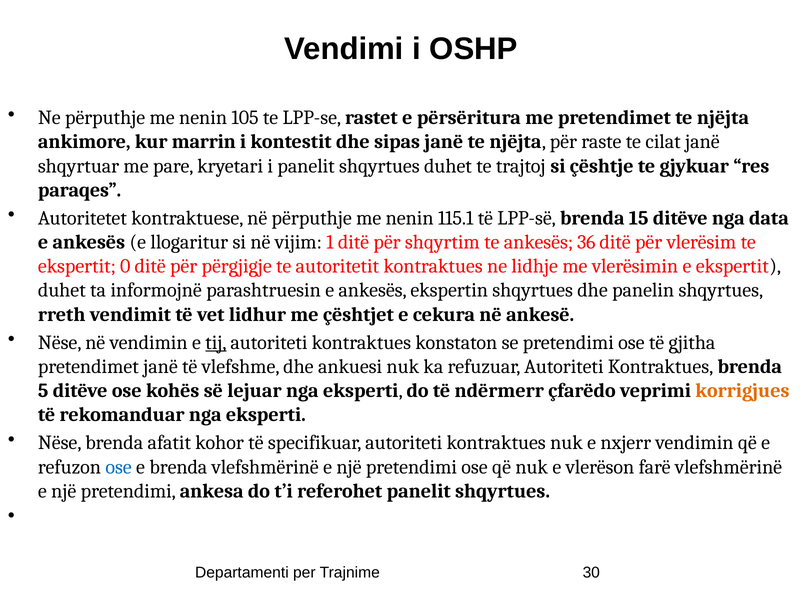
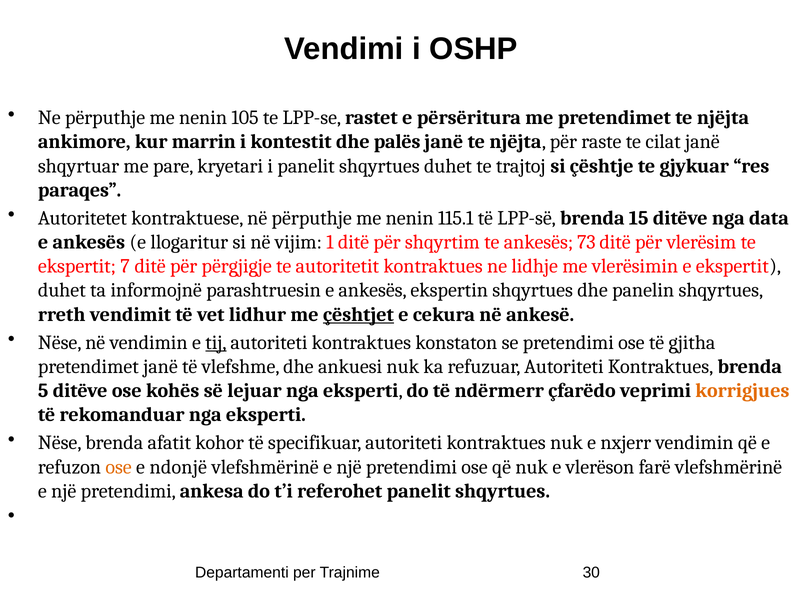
sipas: sipas -> palës (397, 142)
36: 36 -> 73 (586, 242)
0: 0 -> 7 (125, 266)
çështjet underline: none -> present (358, 314)
ose colour: blue -> orange (119, 467)
e brenda: brenda -> ndonjë (178, 467)
